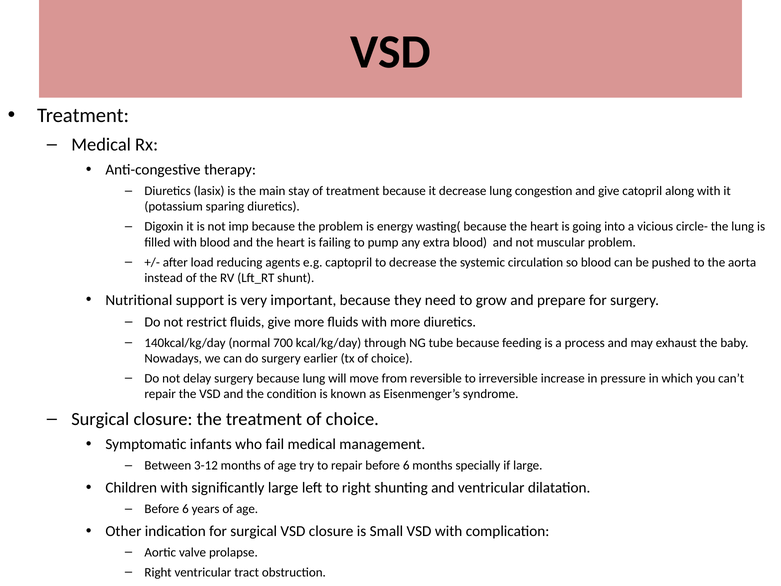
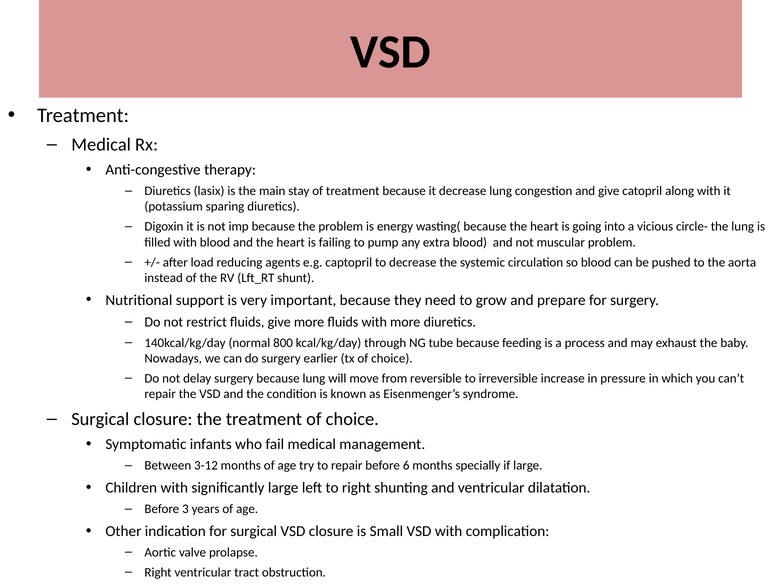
700: 700 -> 800 (283, 343)
6: 6 -> 3 (185, 509)
